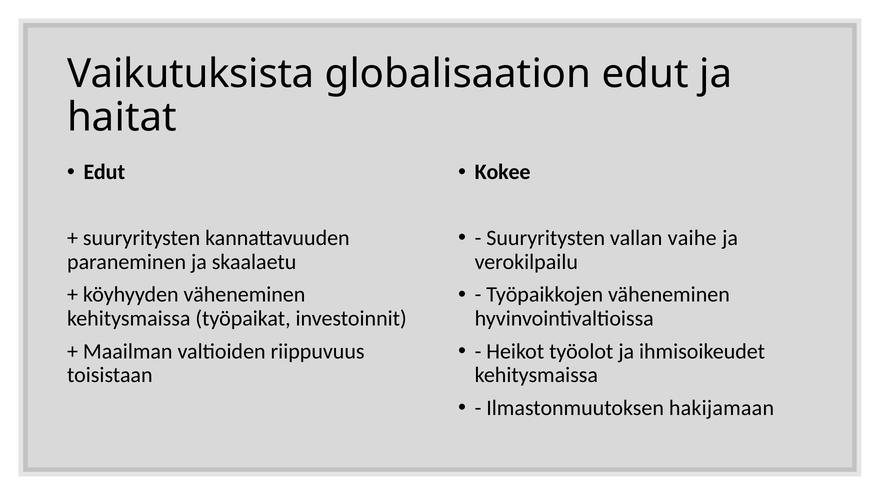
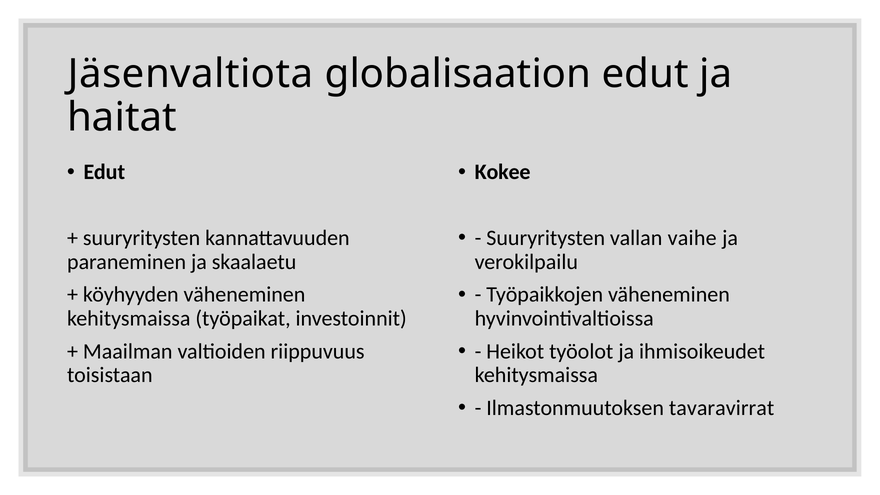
Vaikutuksista: Vaikutuksista -> Jäsenvaltiota (190, 74)
hakijamaan: hakijamaan -> tavaravirrat (722, 408)
